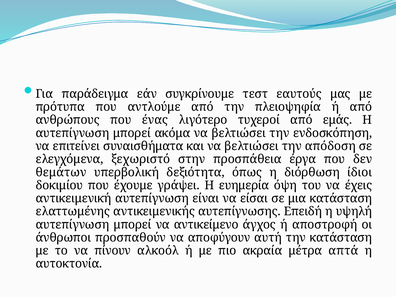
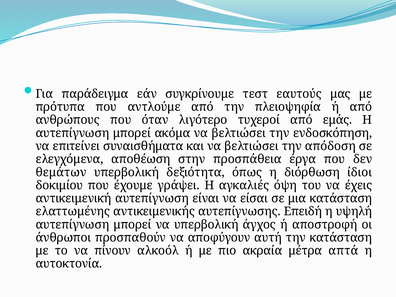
ένας: ένας -> όταν (155, 120)
ξεχωριστό: ξεχωριστό -> αποθέωση (141, 159)
ευημερία: ευημερία -> αγκαλιές (244, 185)
να αντικείμενο: αντικείμενο -> υπερβολική (206, 225)
